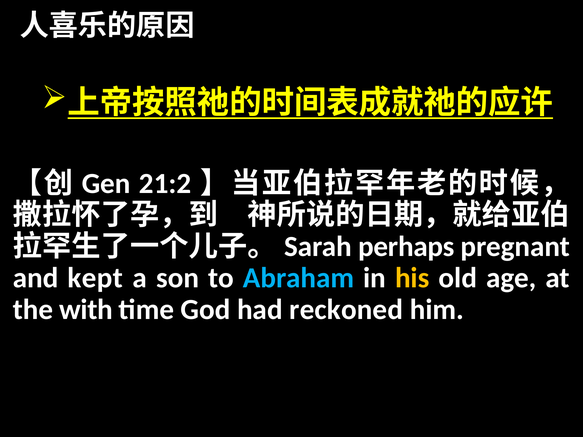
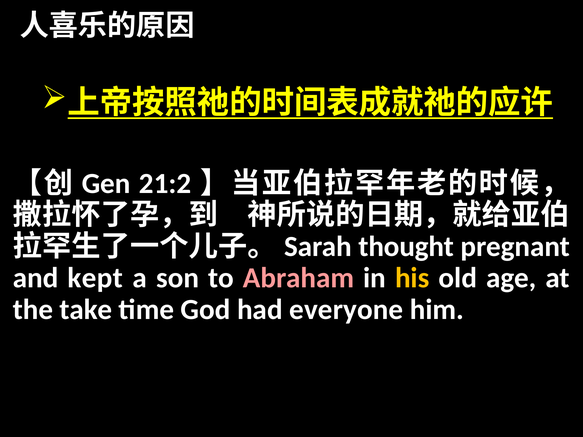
perhaps: perhaps -> thought (406, 247)
Abraham colour: light blue -> pink (298, 278)
with: with -> take (86, 310)
reckoned: reckoned -> everyone (346, 310)
